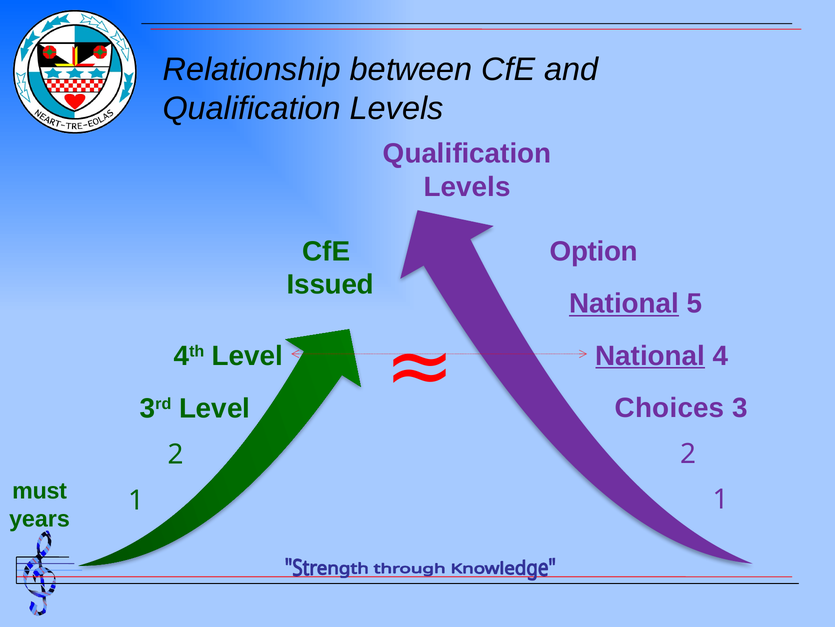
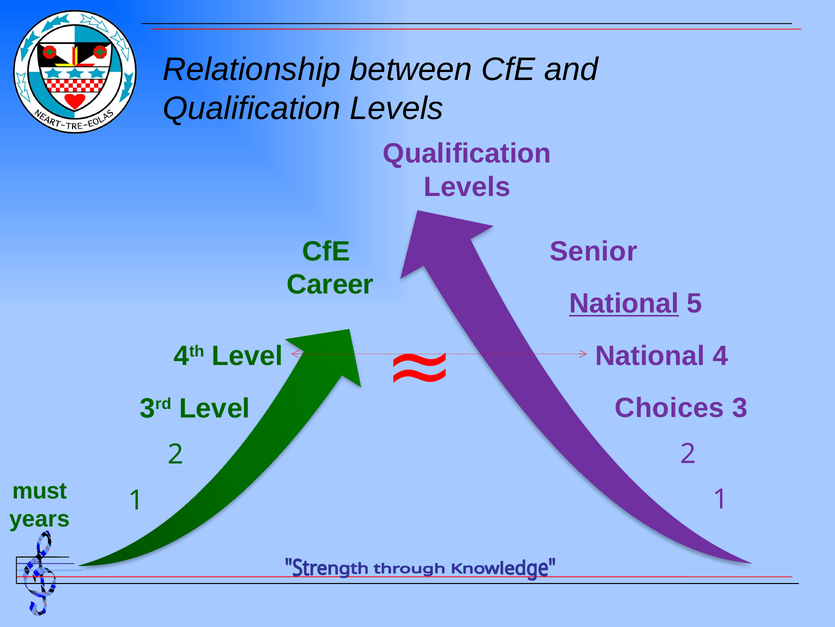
Option: Option -> Senior (594, 251)
Issued: Issued -> Career (330, 284)
National underline: present -> none (650, 355)
